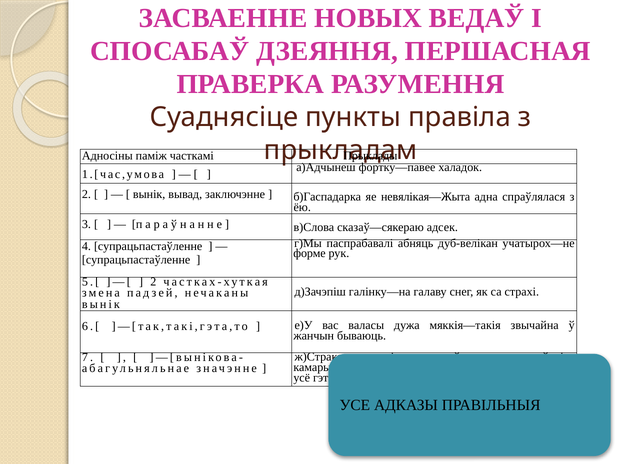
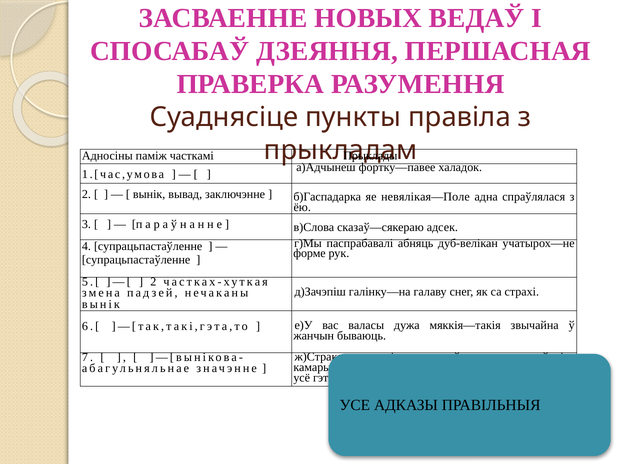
невялікая—Жыта: невялікая—Жыта -> невялікая—Поле (425, 197)
